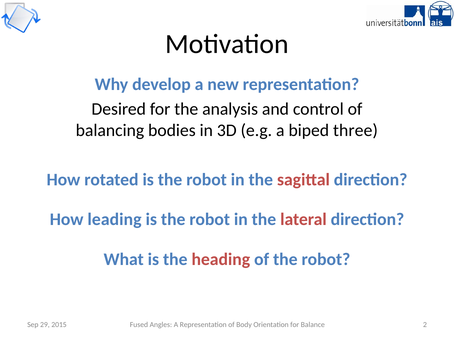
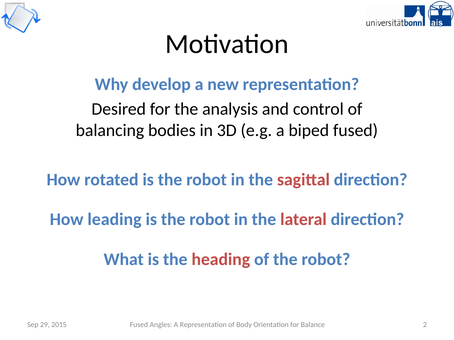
biped three: three -> fused (356, 130)
